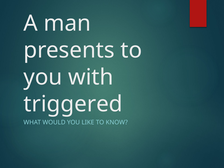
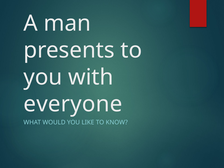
triggered: triggered -> everyone (73, 104)
